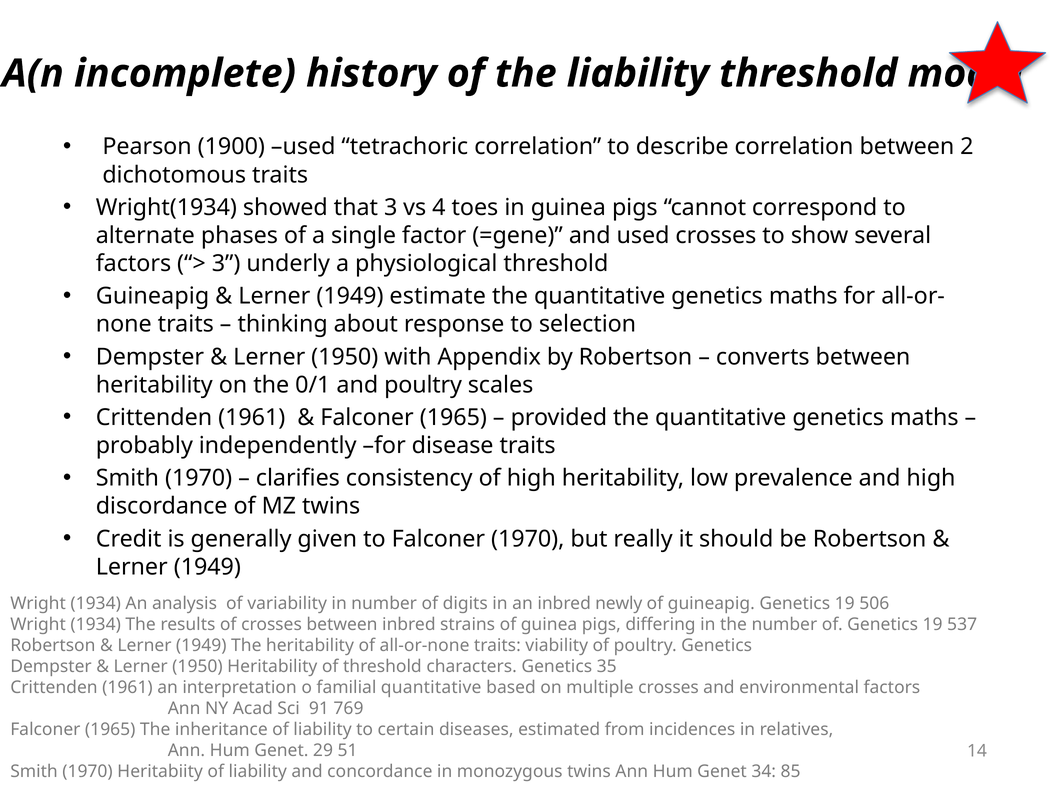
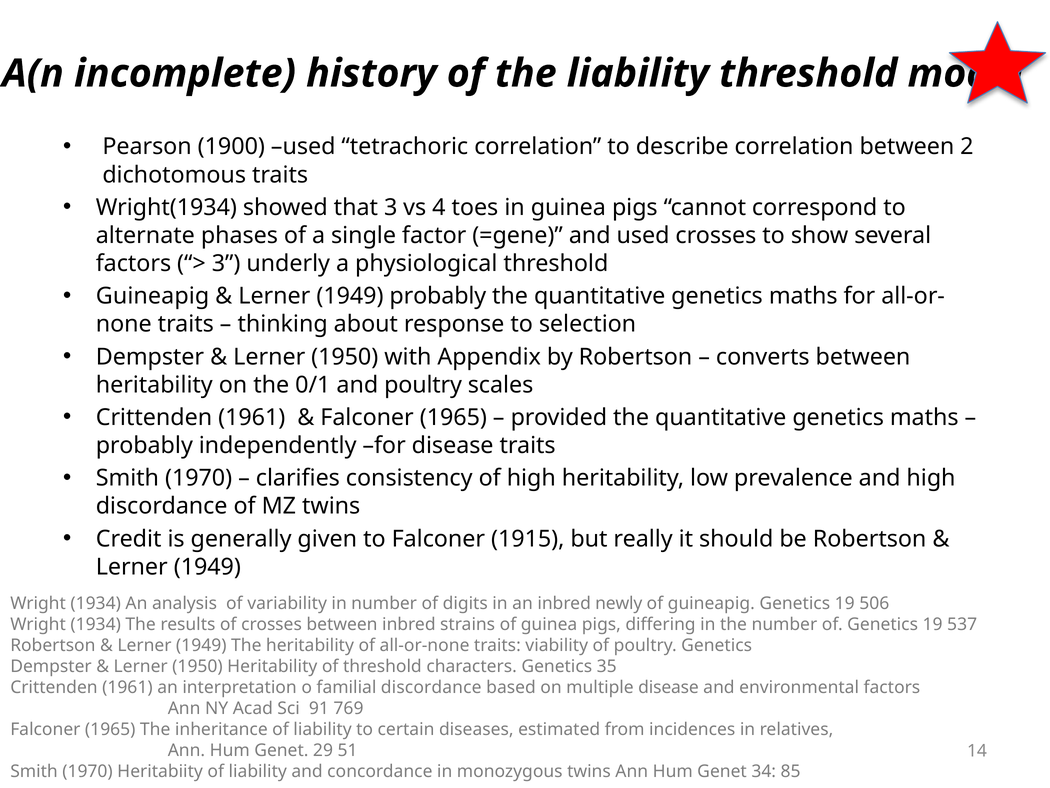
1949 estimate: estimate -> probably (438, 296)
Falconer 1970: 1970 -> 1915 (528, 539)
familial quantitative: quantitative -> discordance (431, 687)
multiple crosses: crosses -> disease (669, 687)
